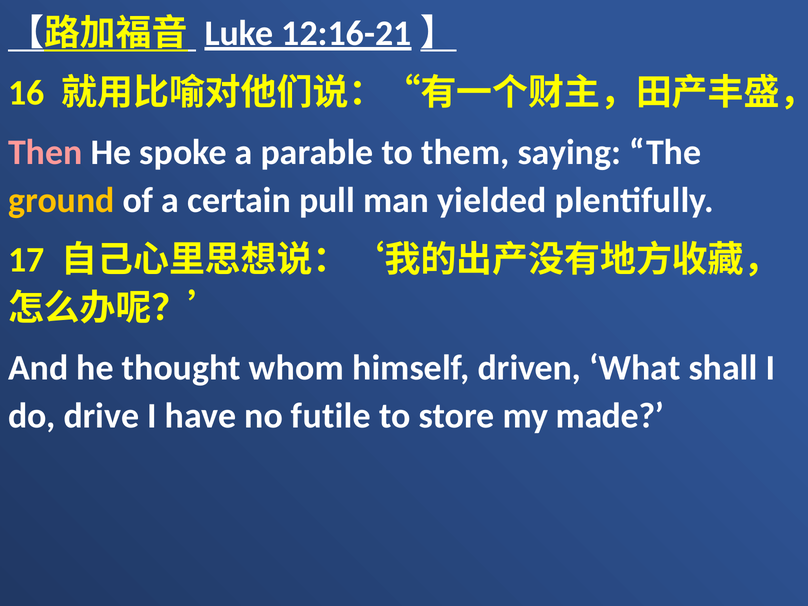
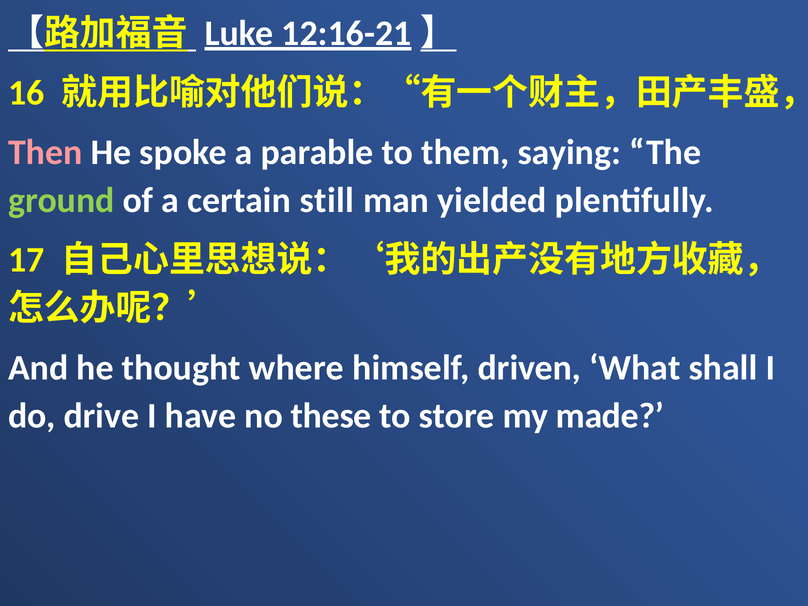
ground colour: yellow -> light green (61, 200)
pull: pull -> still (327, 200)
whom: whom -> where (296, 368)
futile: futile -> these (331, 416)
